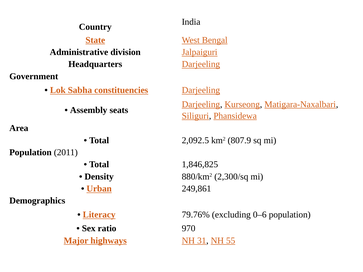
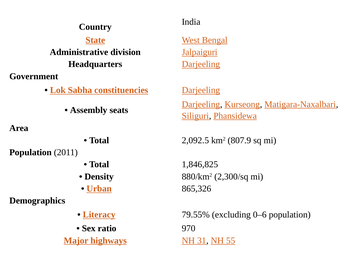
249,861: 249,861 -> 865,326 (196, 189)
79.76%: 79.76% -> 79.55% (196, 215)
